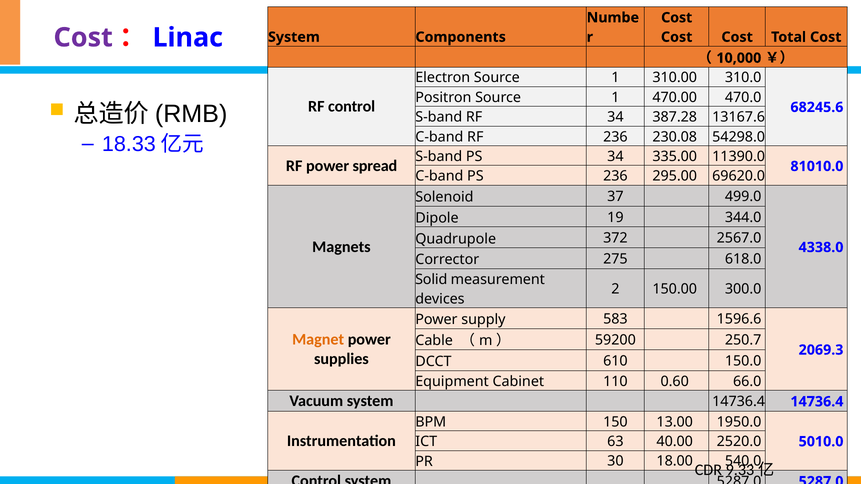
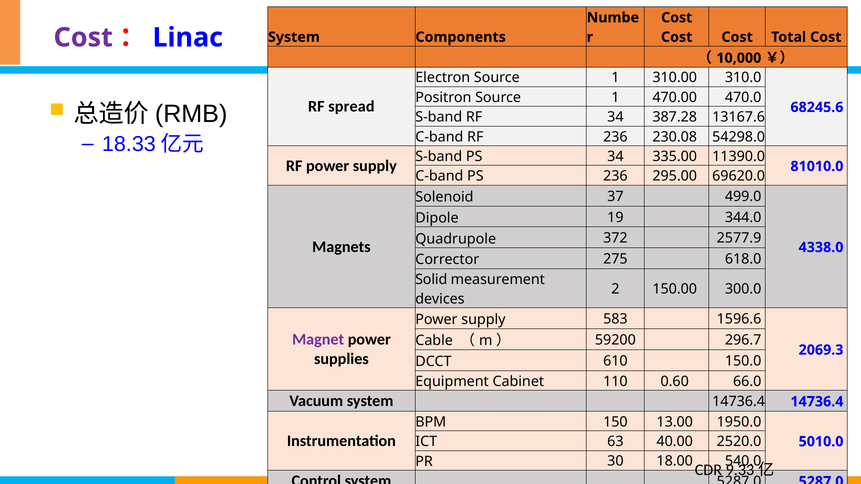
RF control: control -> spread (351, 107)
RF power spread: spread -> supply (375, 166)
2567.0: 2567.0 -> 2577.9 (739, 238)
Magnet colour: orange -> purple (318, 340)
250.7: 250.7 -> 296.7 (743, 340)
